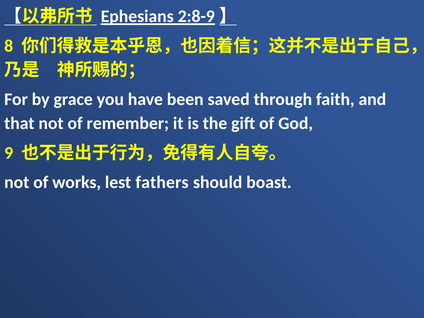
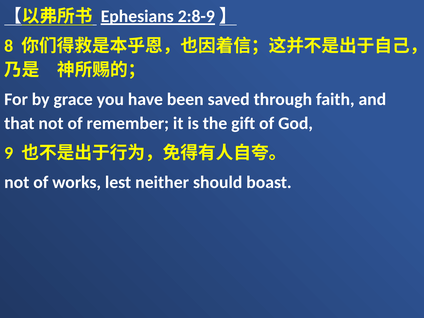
fathers: fathers -> neither (162, 182)
